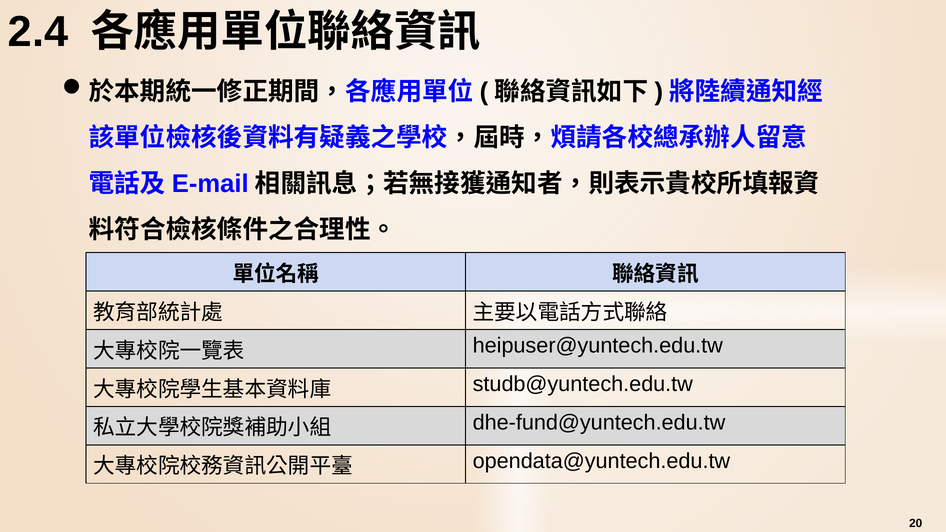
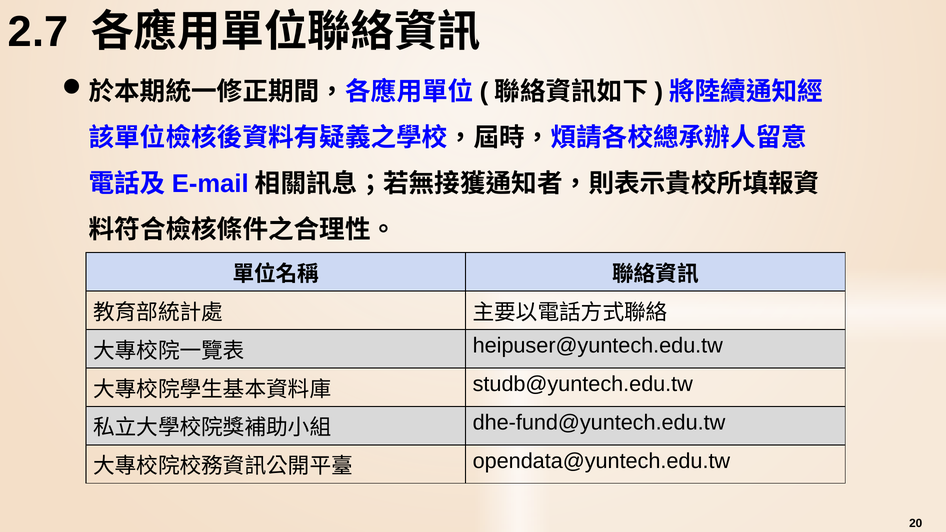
2.4: 2.4 -> 2.7 (38, 32)
